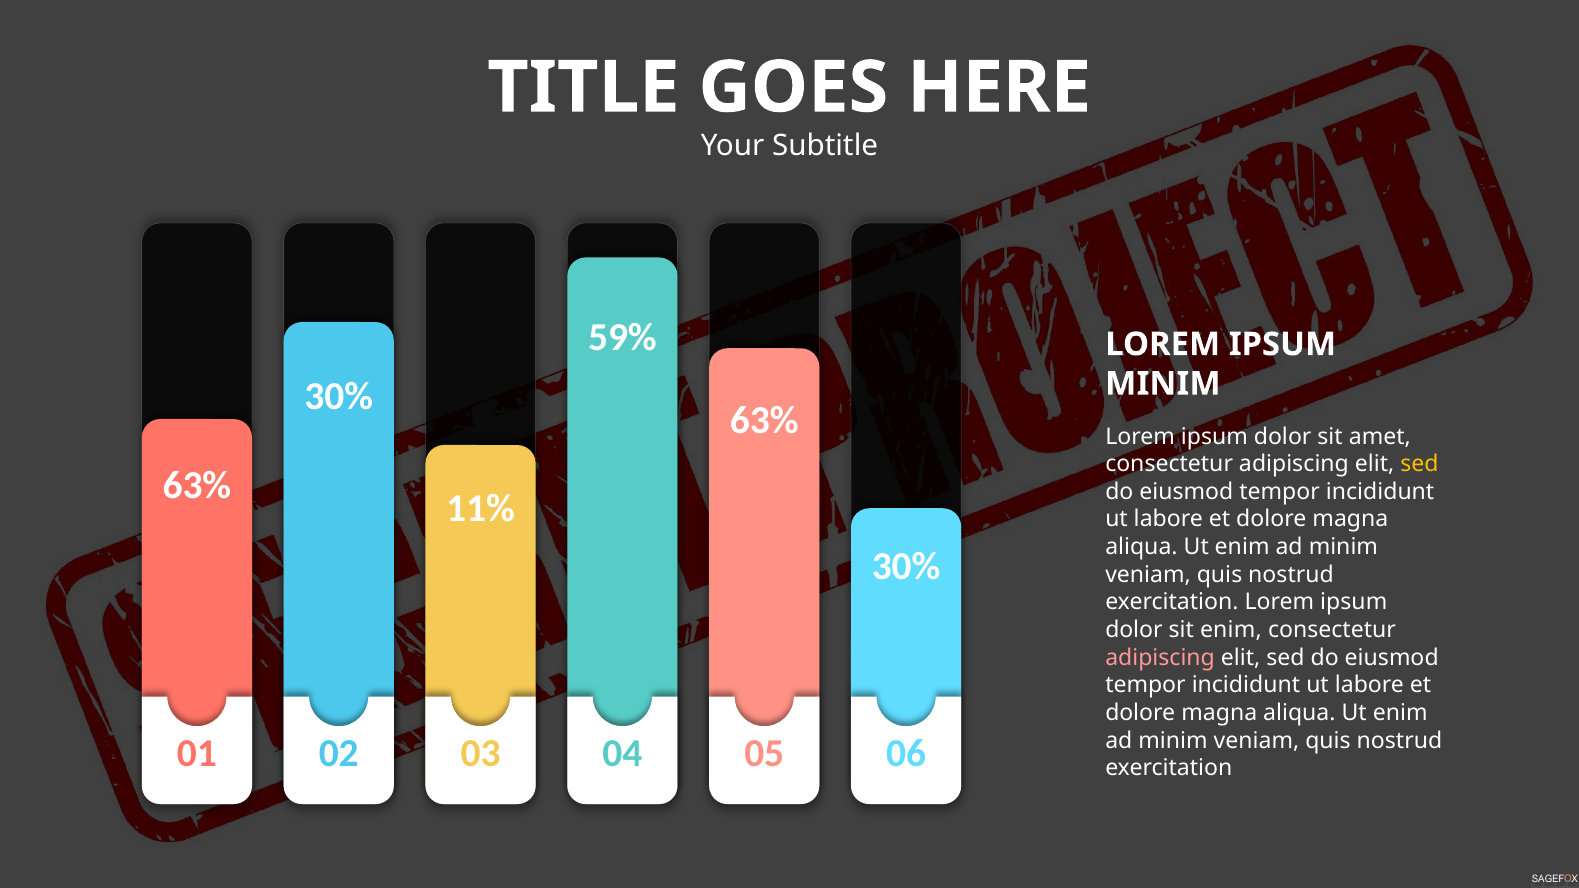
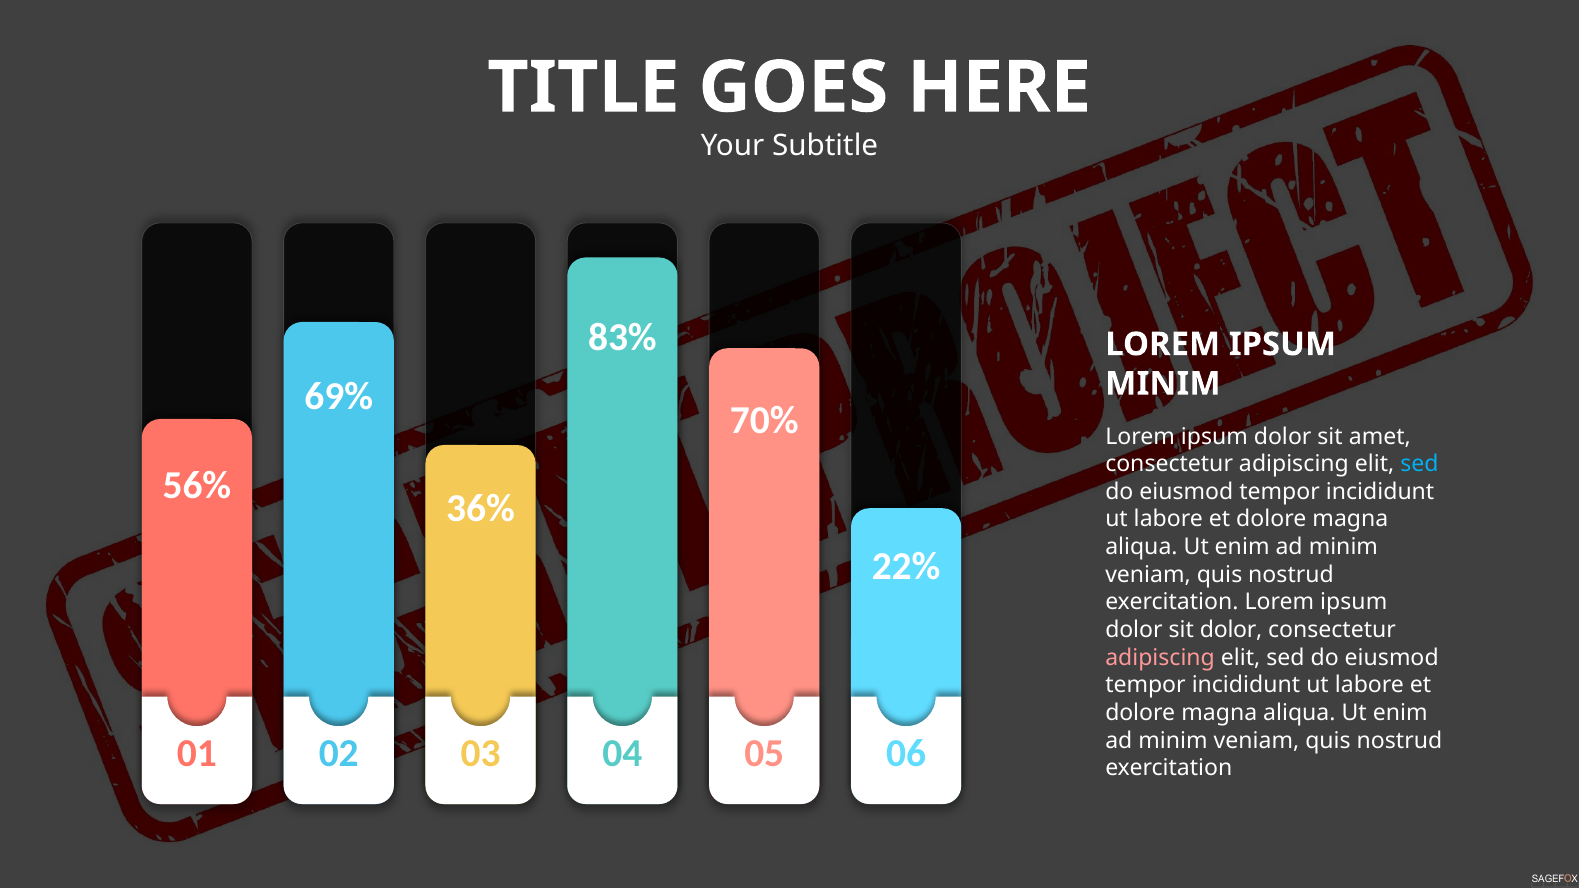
59%: 59% -> 83% (622, 338)
30%: 30% -> 69% (339, 397)
63%: 63% -> 70% (764, 421)
sed colour: yellow -> light blue (1419, 464)
63%: 63% -> 56% (197, 485)
11%: 11% -> 36% (481, 509)
30%: 30% -> 22% (906, 567)
sit enim: enim -> dolor (1231, 630)
